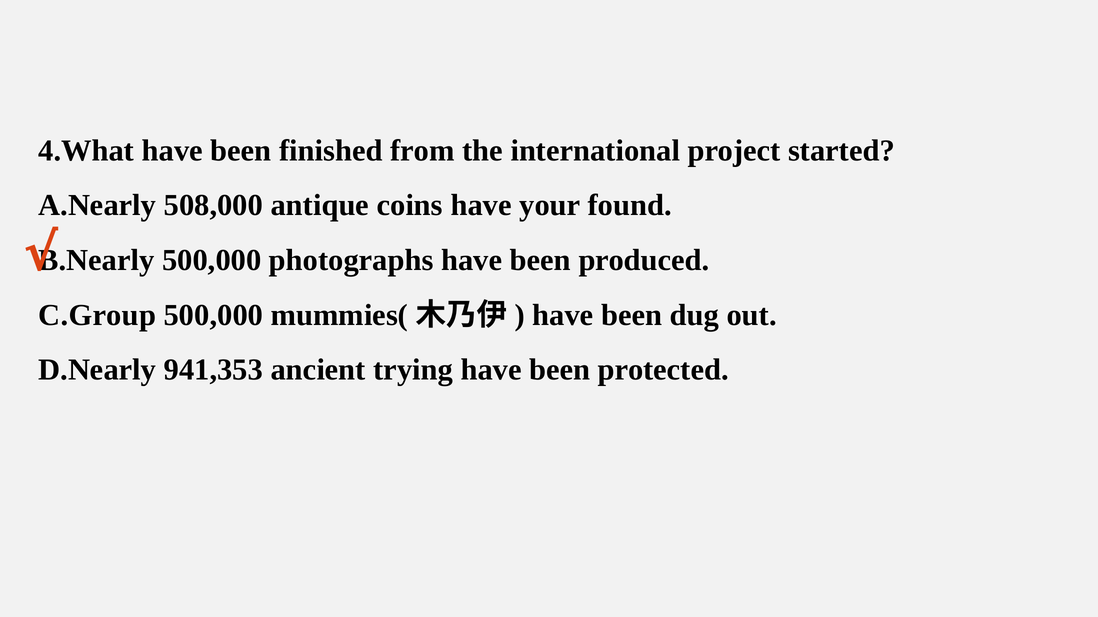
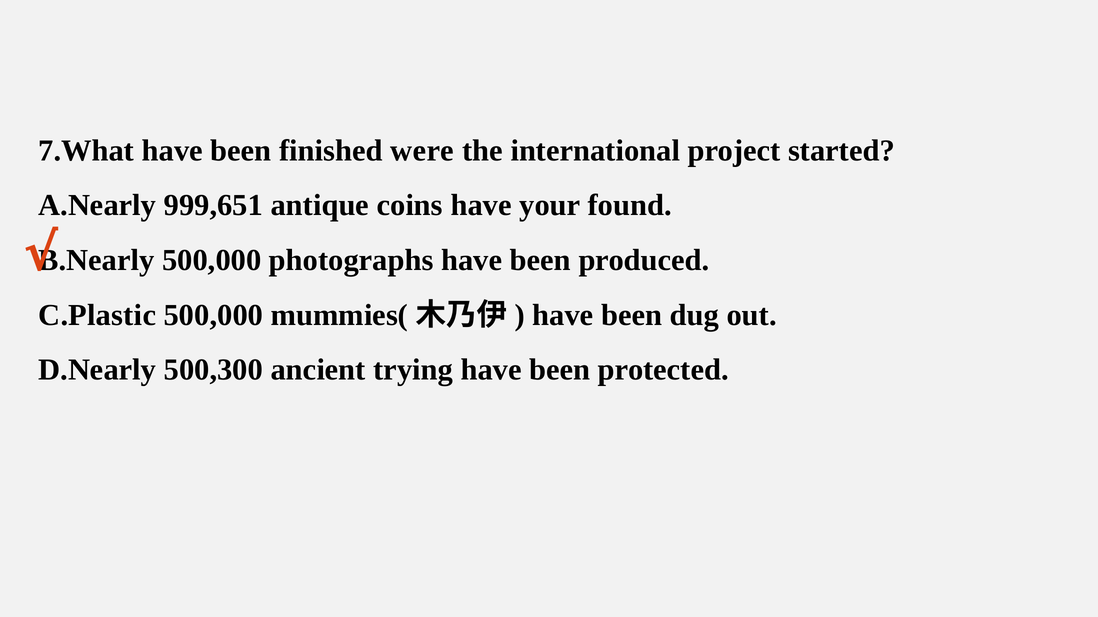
4.What: 4.What -> 7.What (86, 151)
from: from -> were (422, 151)
508,000: 508,000 -> 999,651 (213, 206)
C.Group: C.Group -> C.Plastic (97, 315)
941,353: 941,353 -> 500,300 (213, 370)
